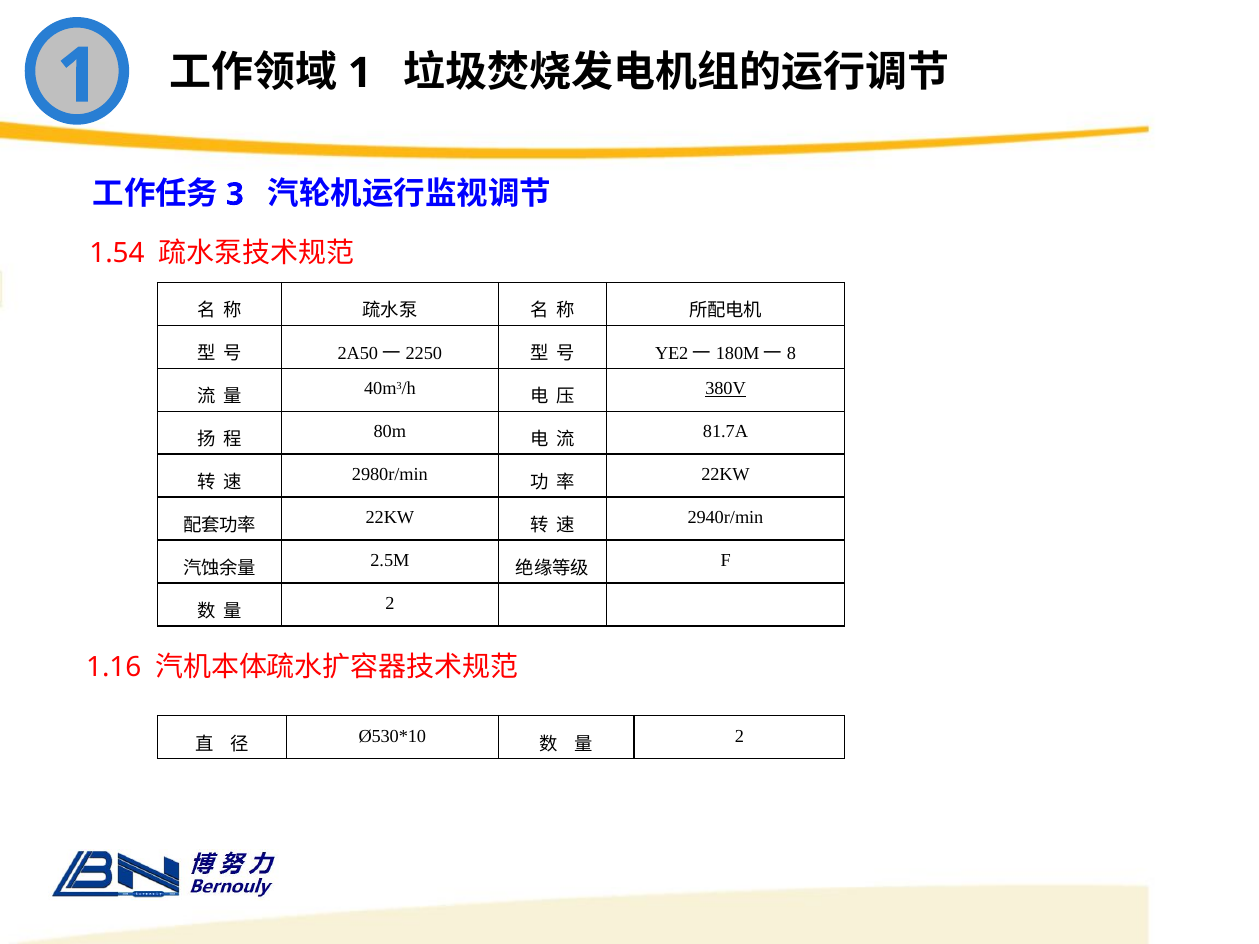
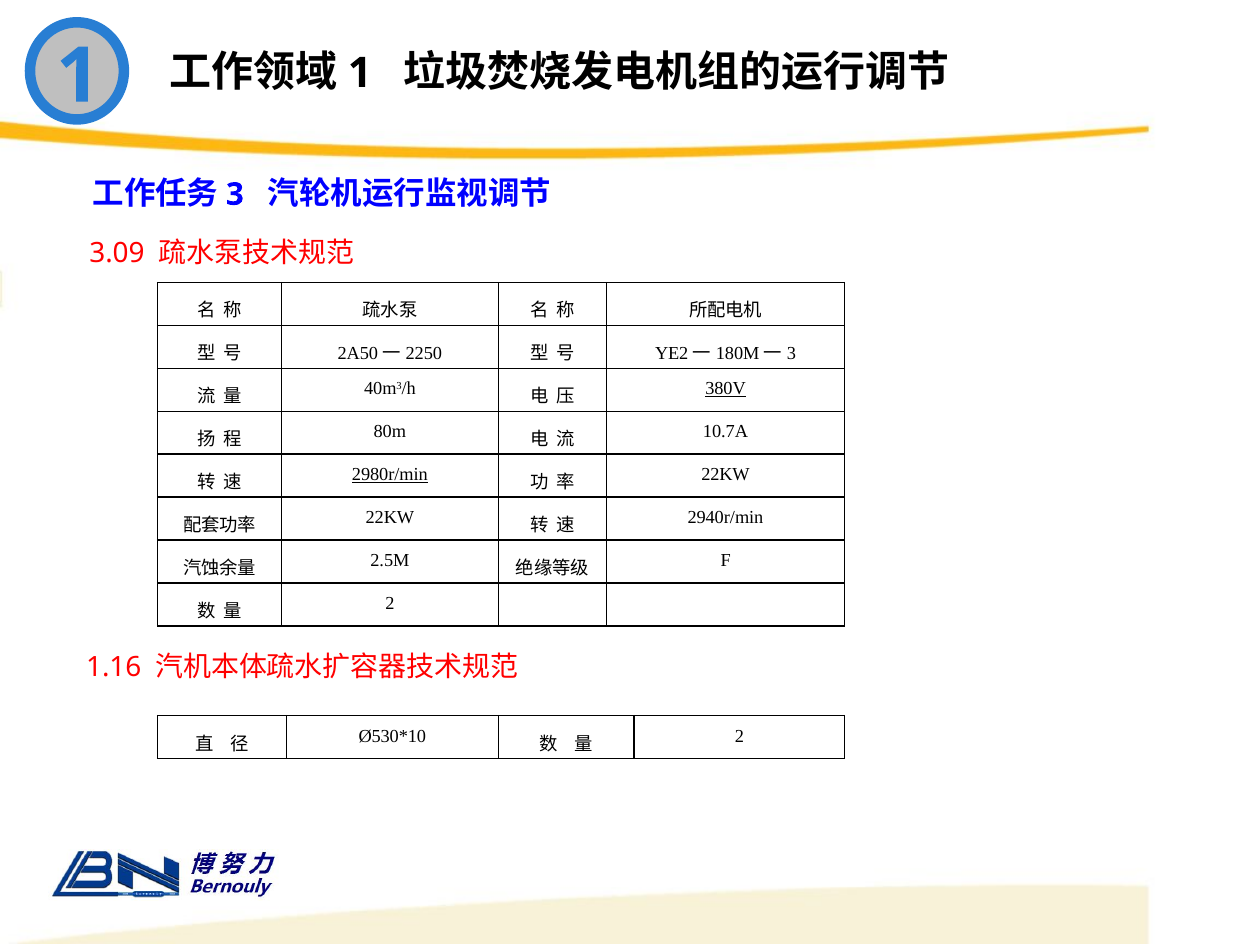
1.54: 1.54 -> 3.09 (117, 253)
8: 8 -> 3 (792, 354)
81.7A: 81.7A -> 10.7A (726, 432)
2980r/min underline: none -> present (390, 475)
